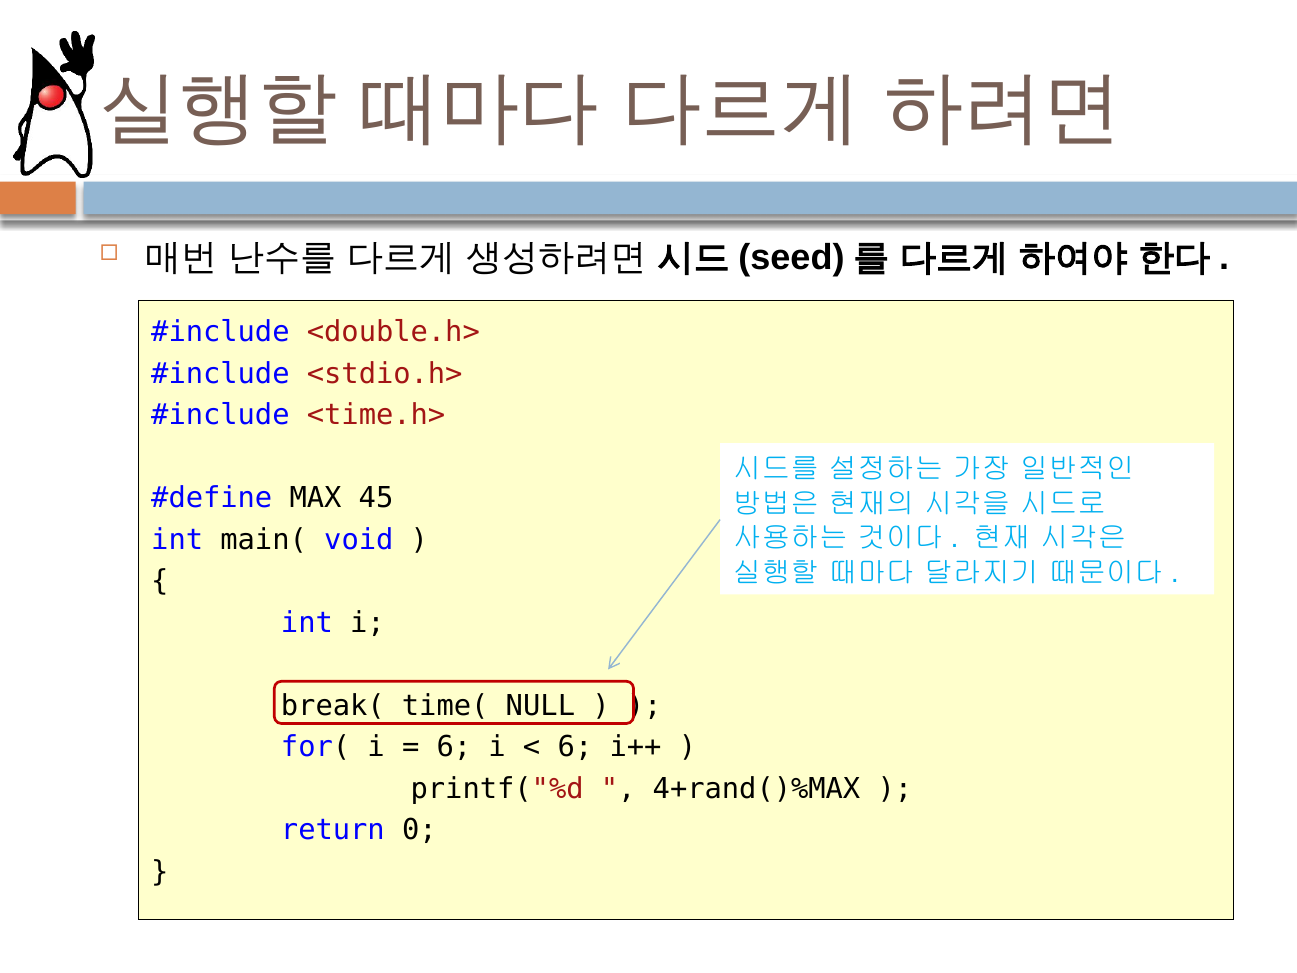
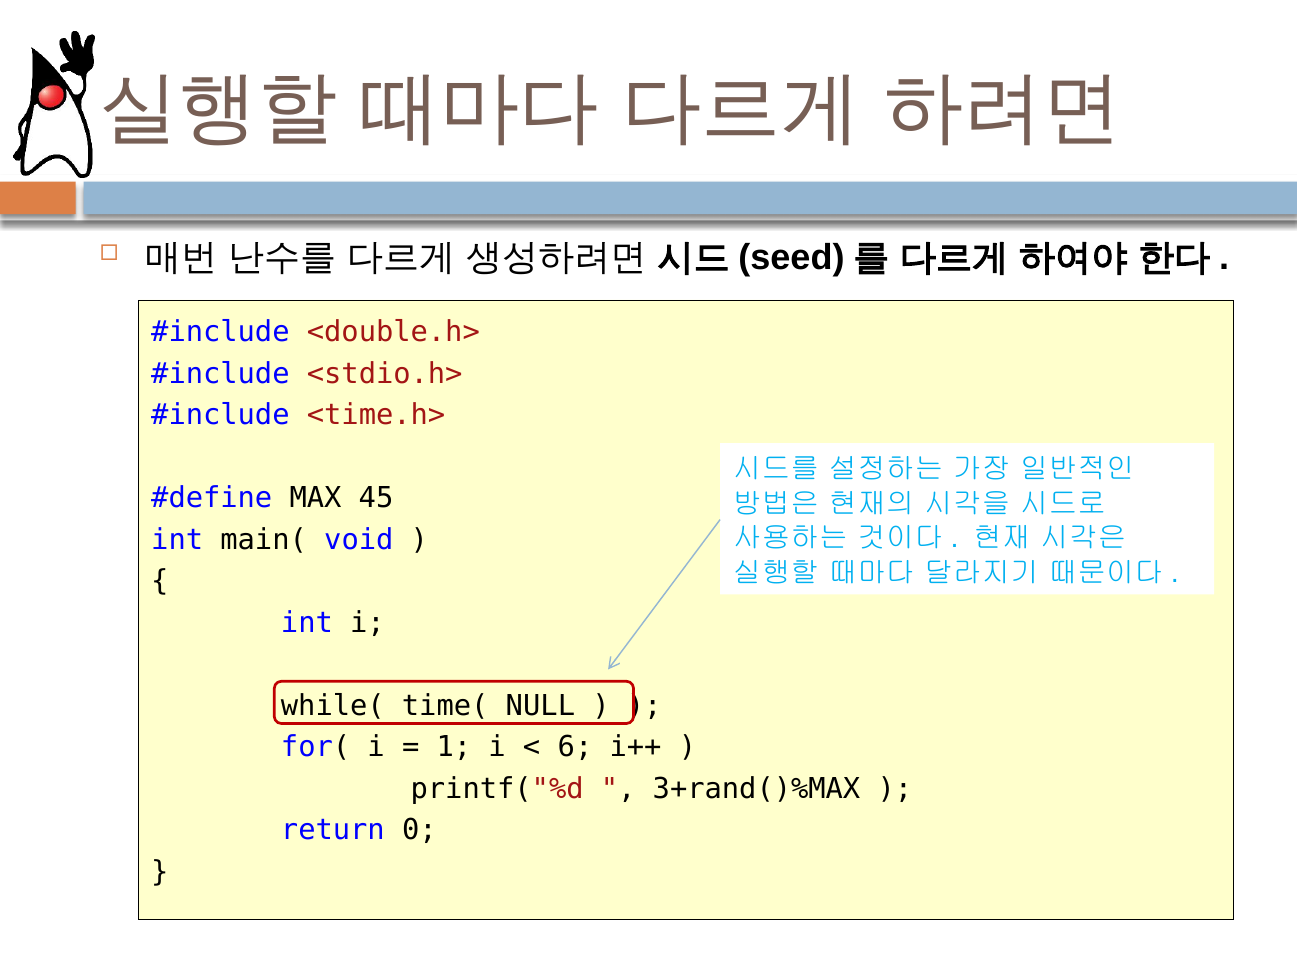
break(: break( -> while( (333, 706)
6: 6 -> 1 (454, 747)
4+rand()%MAX: 4+rand()%MAX -> 3+rand()%MAX (757, 788)
